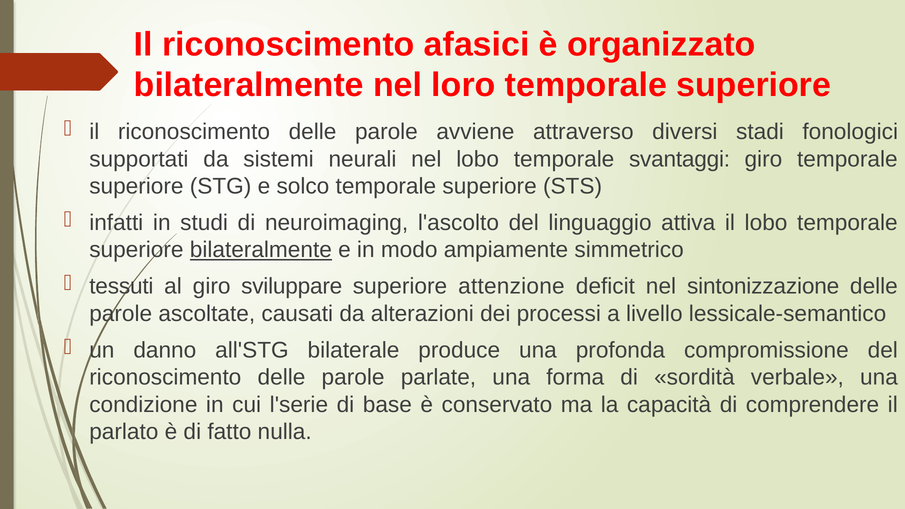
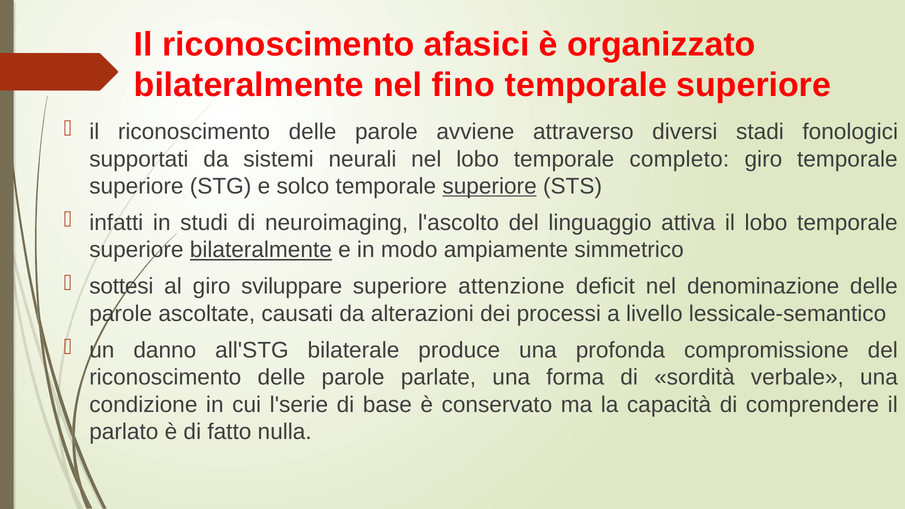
loro: loro -> fino (463, 85)
svantaggi: svantaggi -> completo (679, 159)
superiore underline: none -> present (490, 186)
tessuti: tessuti -> sottesi (121, 287)
sintonizzazione: sintonizzazione -> denominazione (763, 287)
